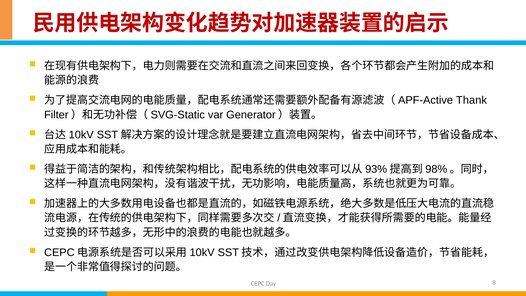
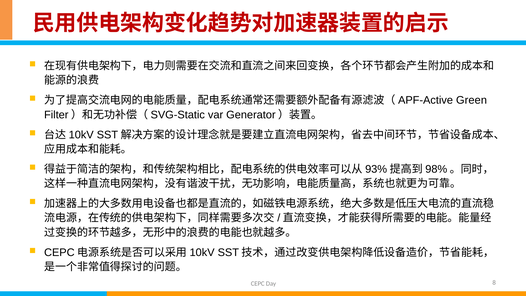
Thank: Thank -> Green (472, 100)
